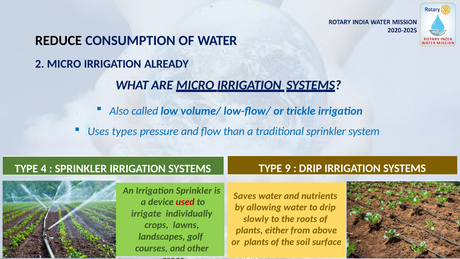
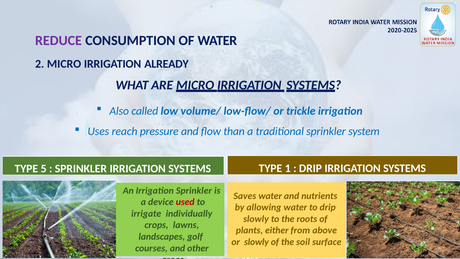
REDUCE colour: black -> purple (58, 40)
types: types -> reach (125, 131)
4: 4 -> 5 (44, 169)
9: 9 -> 1 (288, 168)
or plants: plants -> slowly (256, 242)
